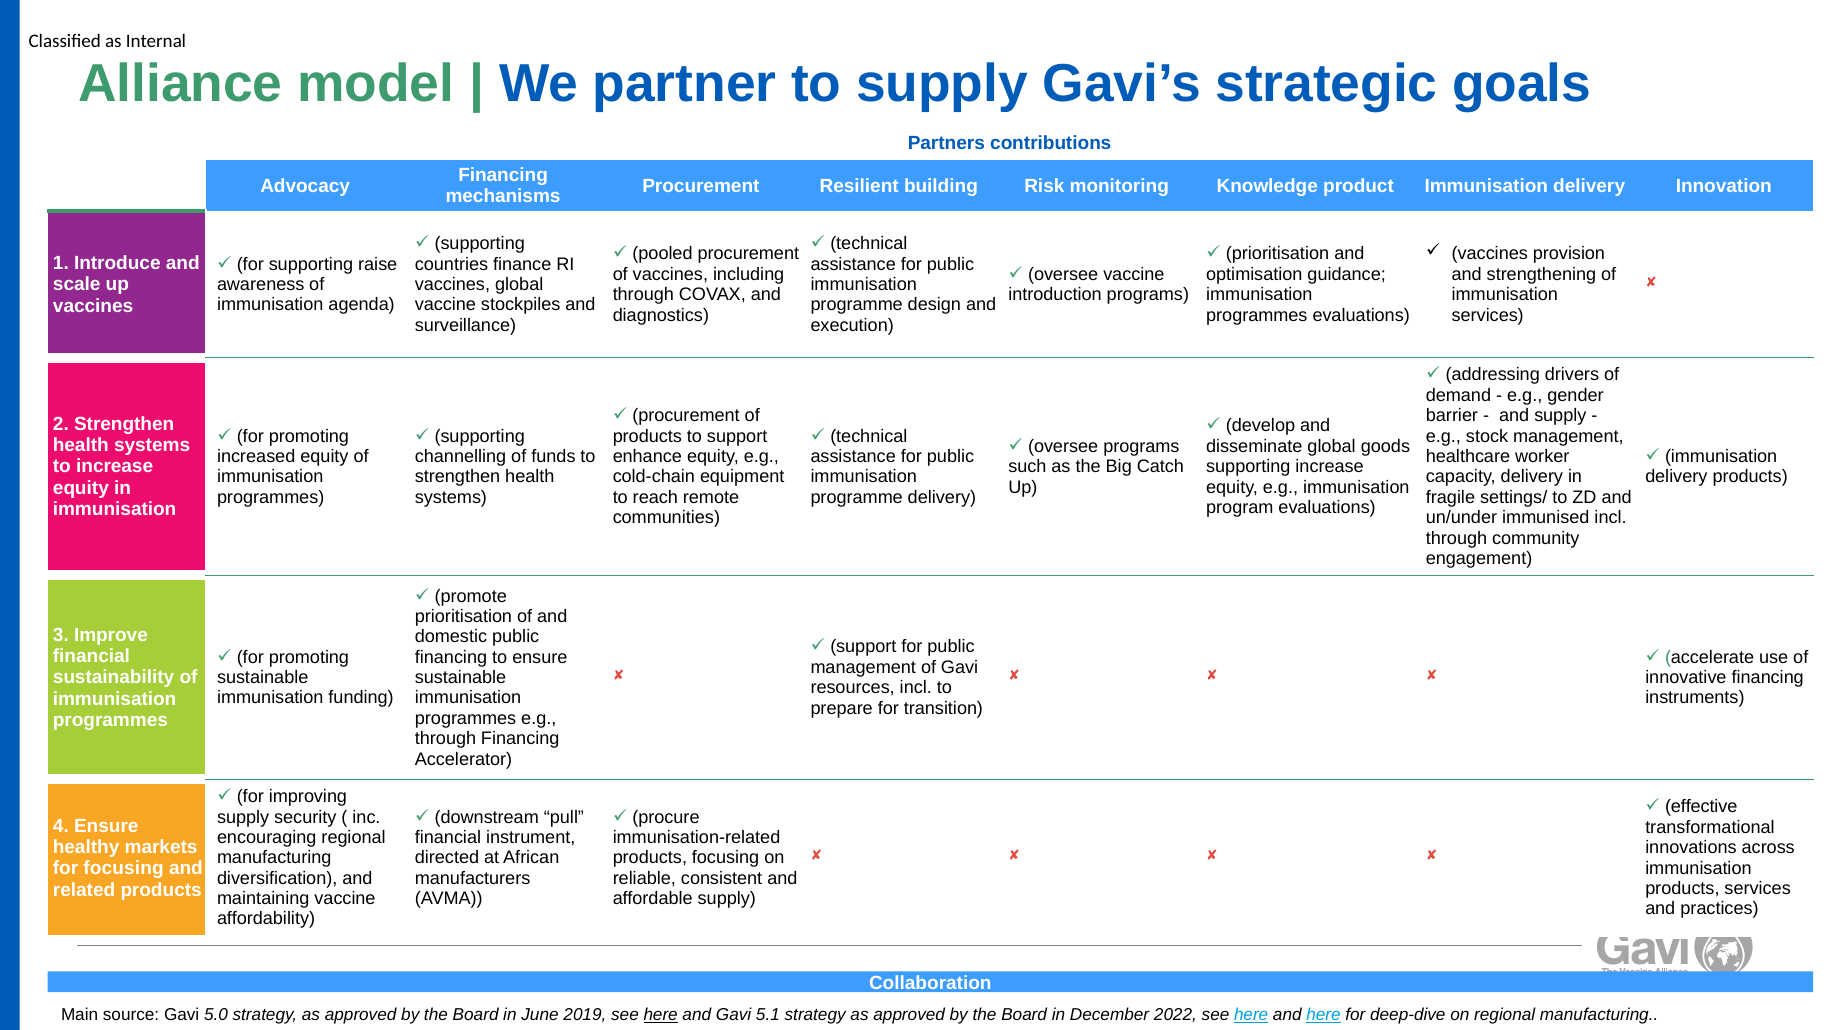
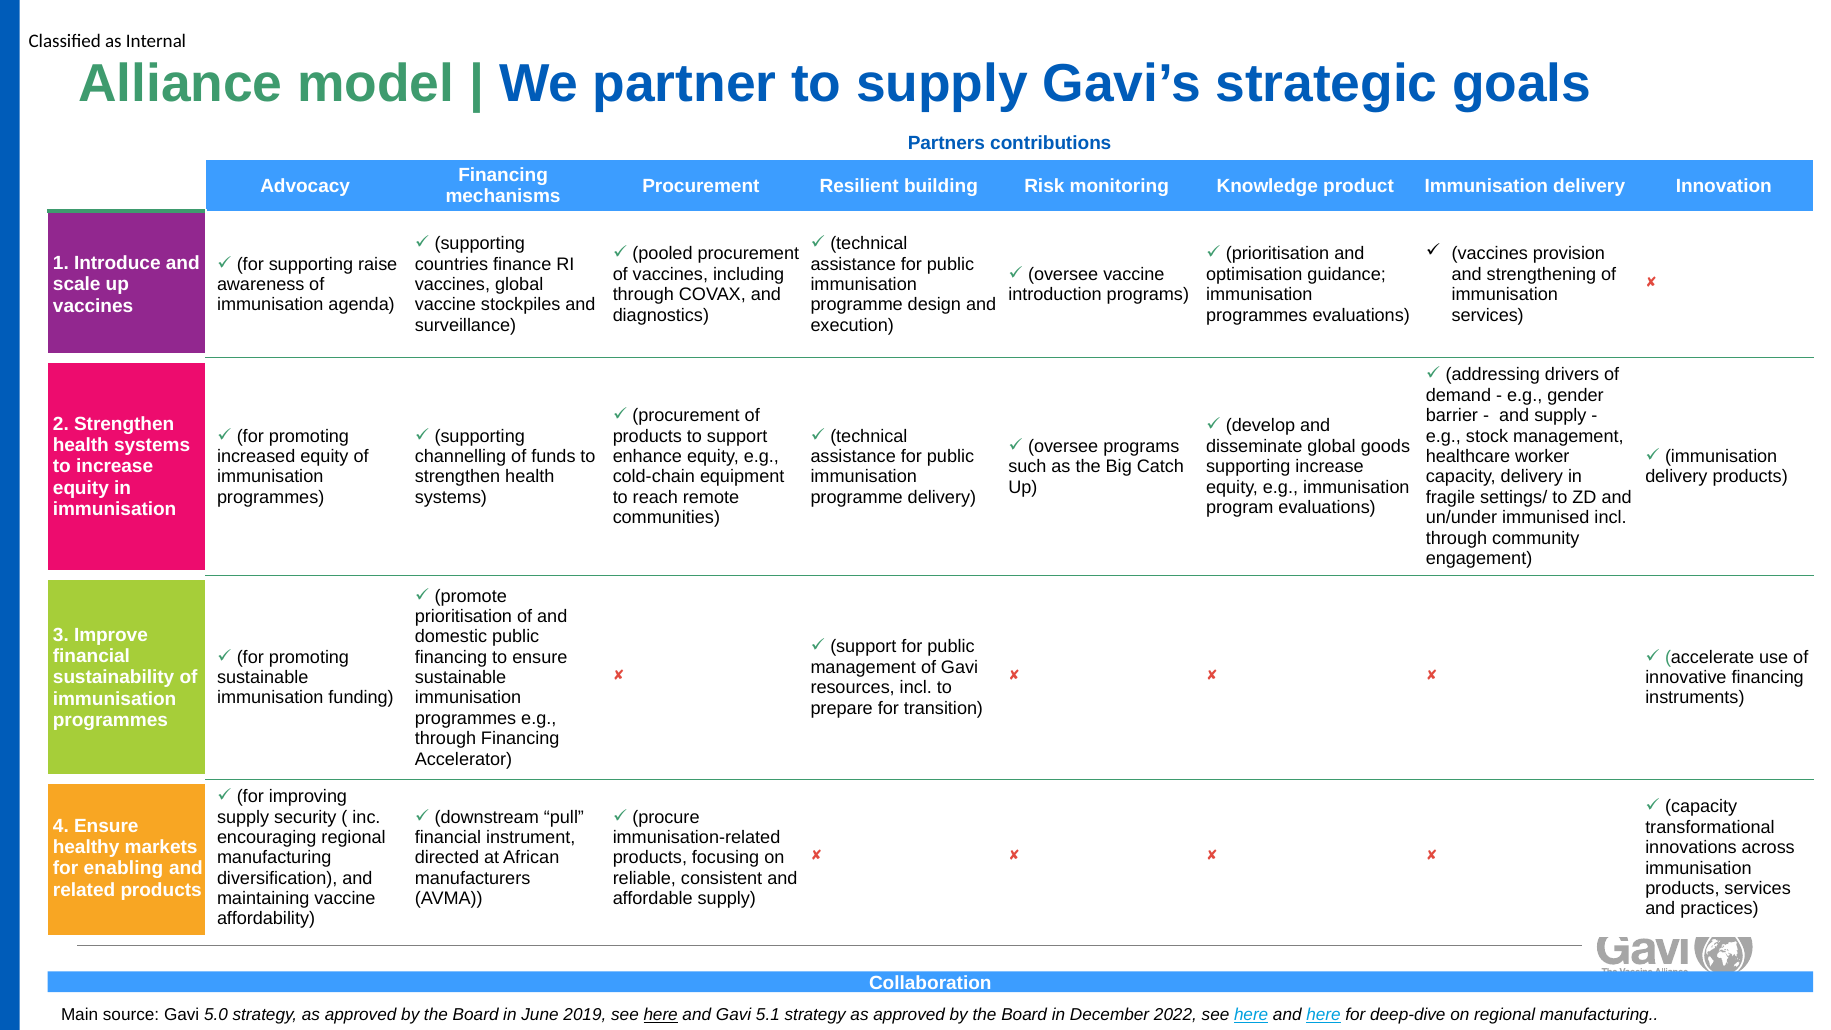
effective: effective -> capacity (1701, 807)
for focusing: focusing -> enabling (124, 868)
